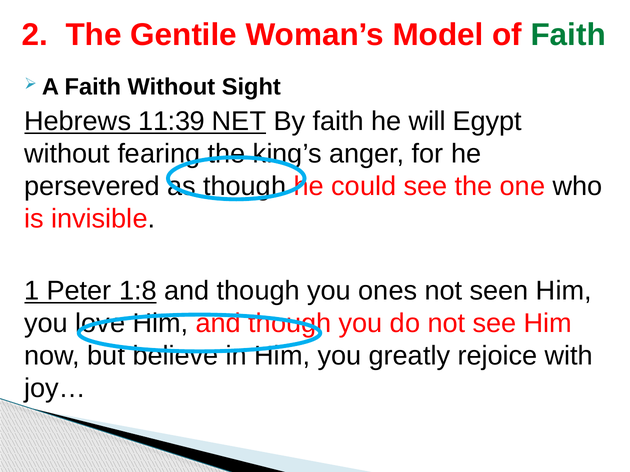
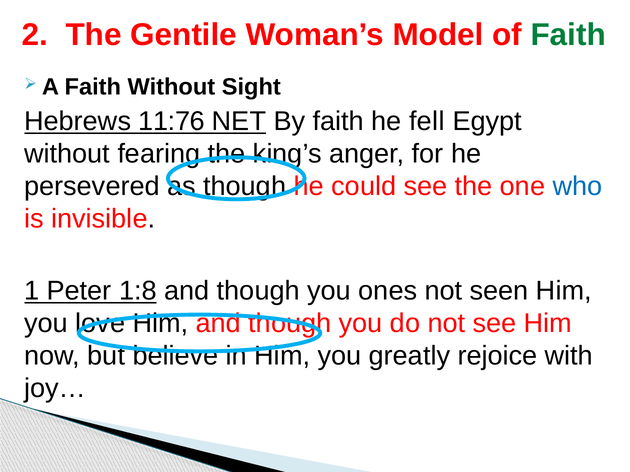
11:39: 11:39 -> 11:76 (172, 121)
will: will -> fell (427, 121)
who colour: black -> blue (578, 187)
